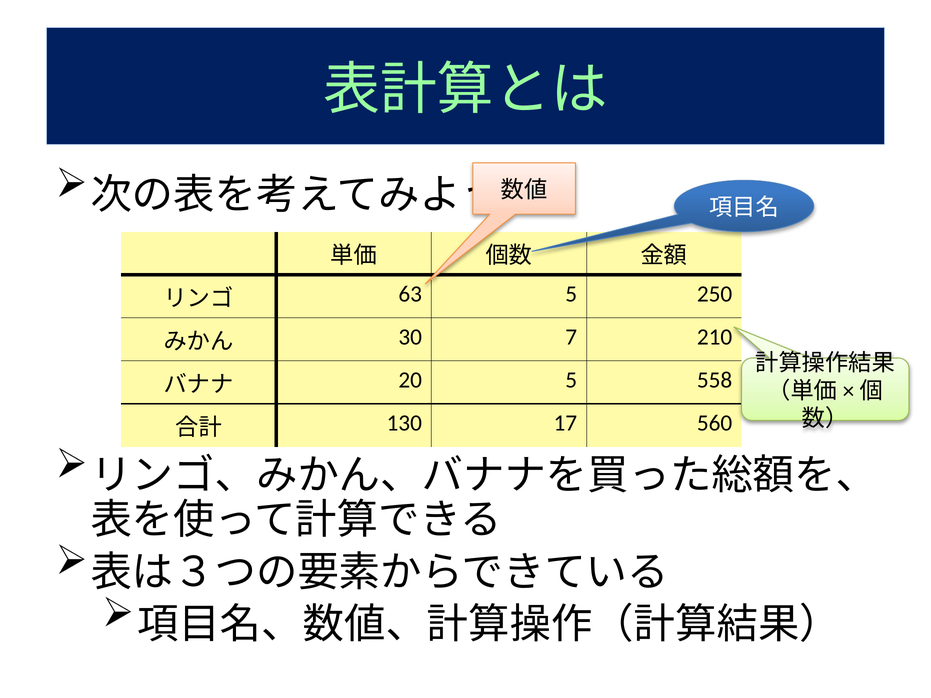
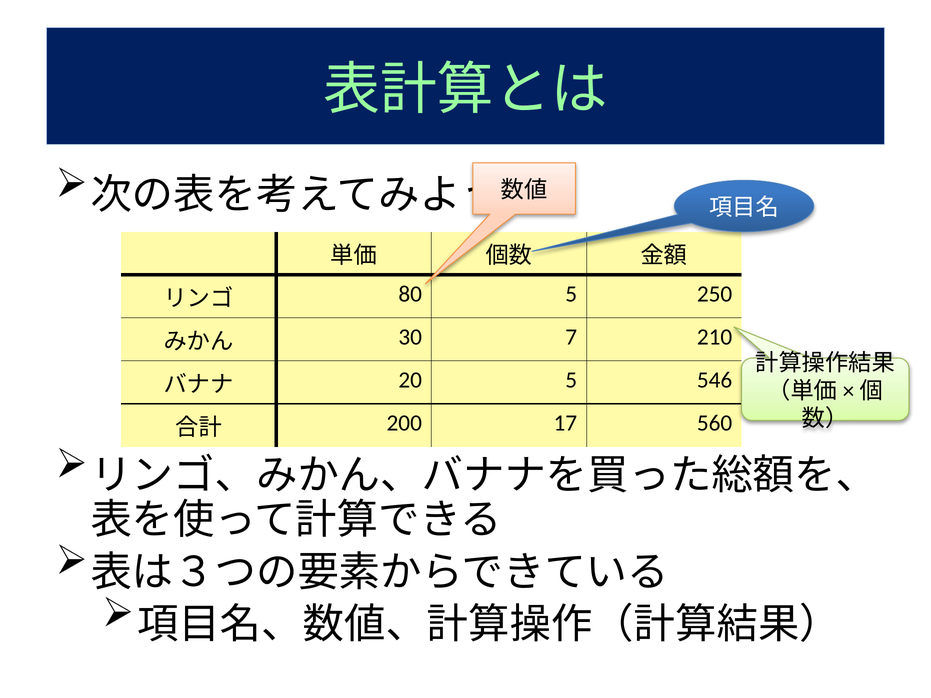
63: 63 -> 80 (410, 294)
558: 558 -> 546 (715, 380)
130: 130 -> 200 (404, 423)
